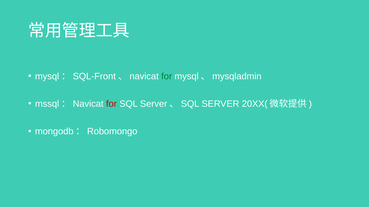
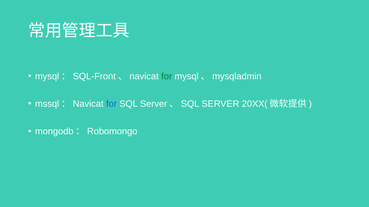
for colour: red -> blue (111, 104)
